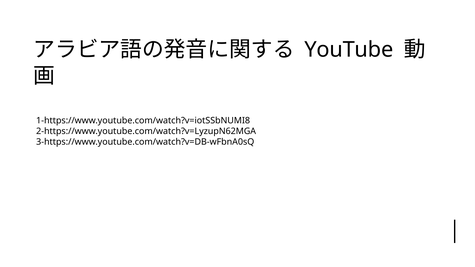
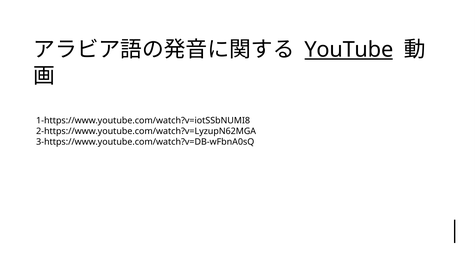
YouTube underline: none -> present (349, 50)
